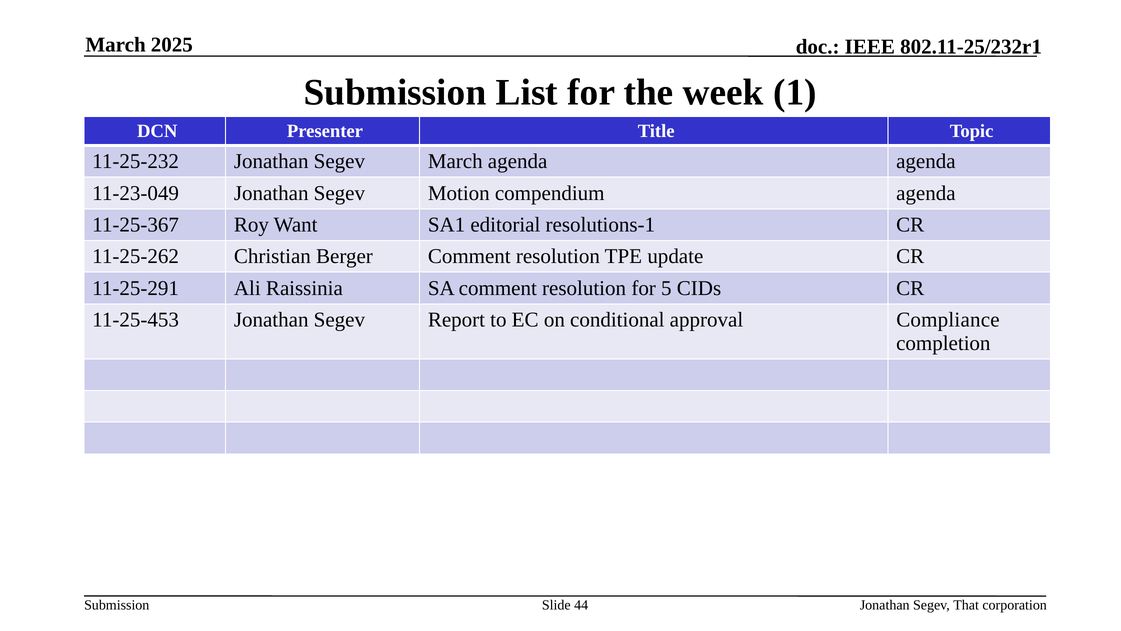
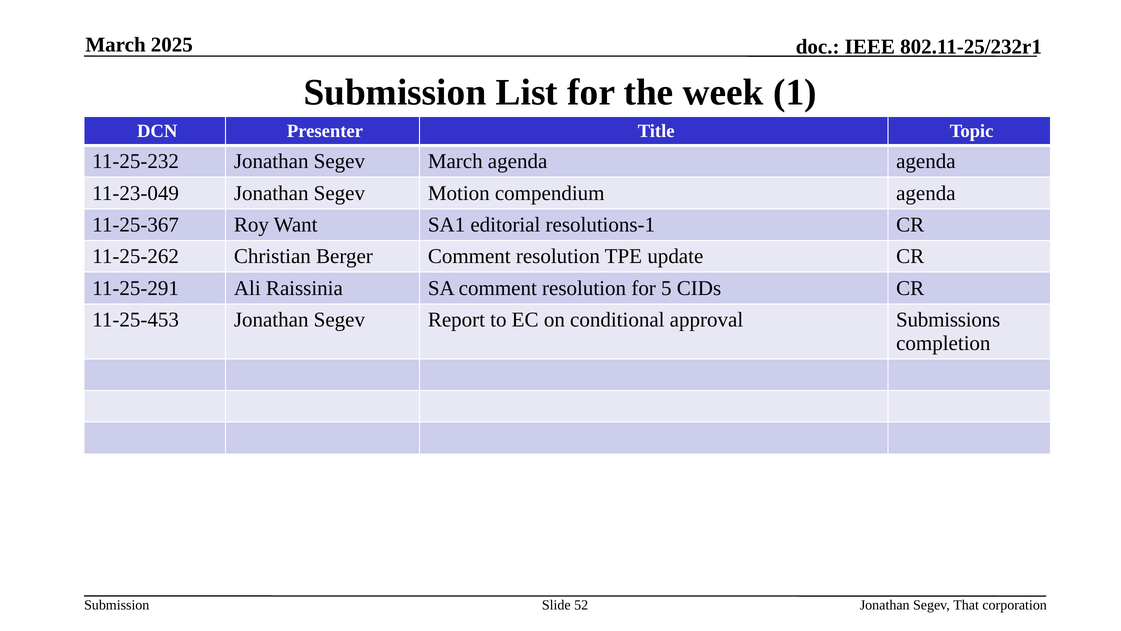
Compliance: Compliance -> Submissions (948, 320)
44: 44 -> 52 (581, 605)
